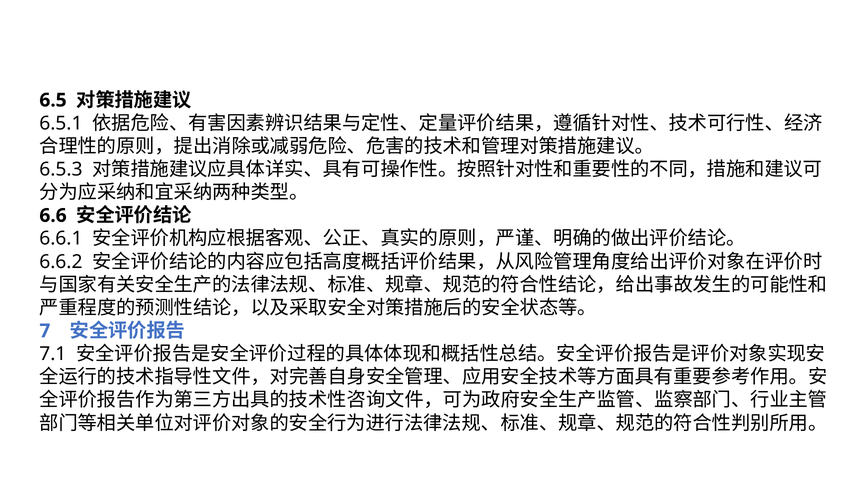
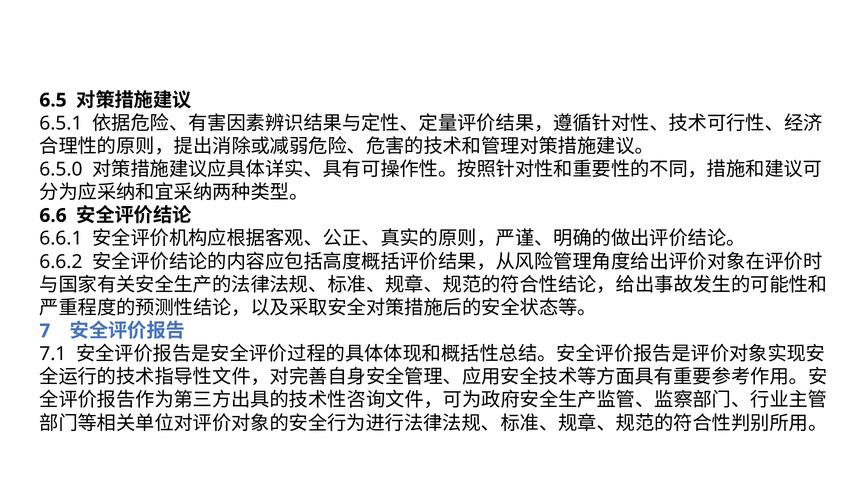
6.5.3: 6.5.3 -> 6.5.0 (61, 170)
